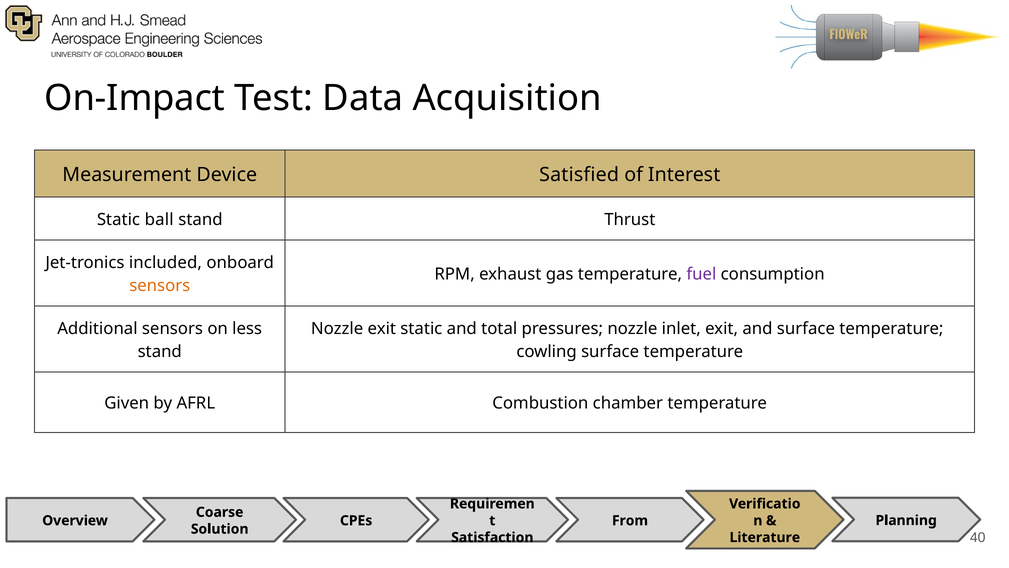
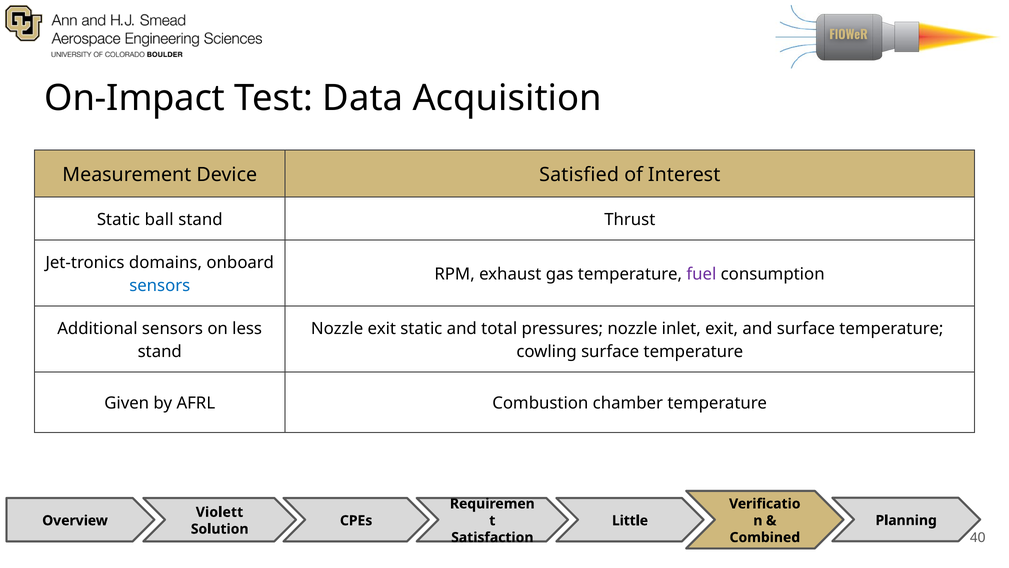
included: included -> domains (165, 262)
sensors colour: orange -> blue (160, 285)
Coarse: Coarse -> Violett (220, 512)
From: From -> Little (630, 520)
Literature: Literature -> Combined (765, 537)
